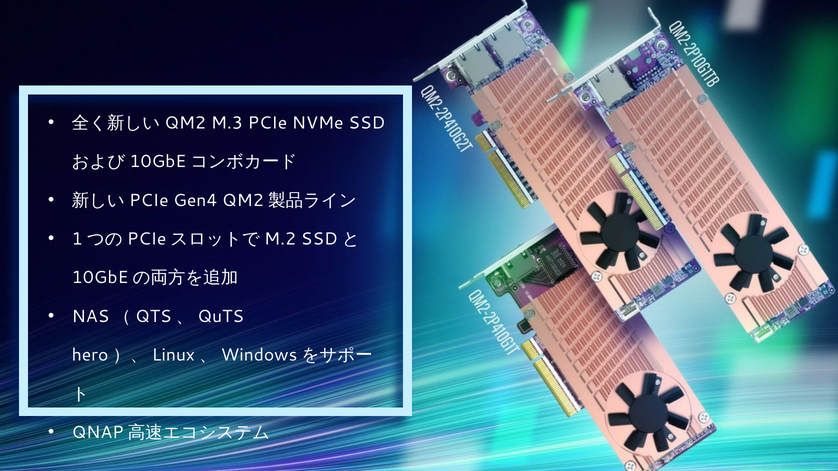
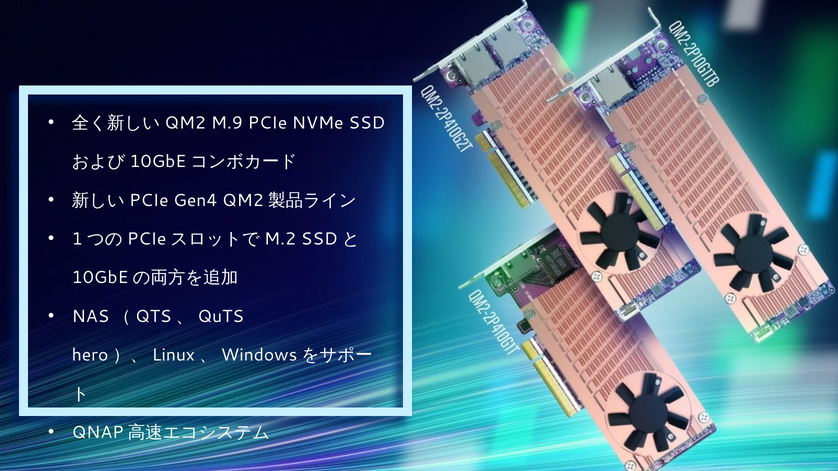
M.3: M.3 -> M.9 (227, 123)
